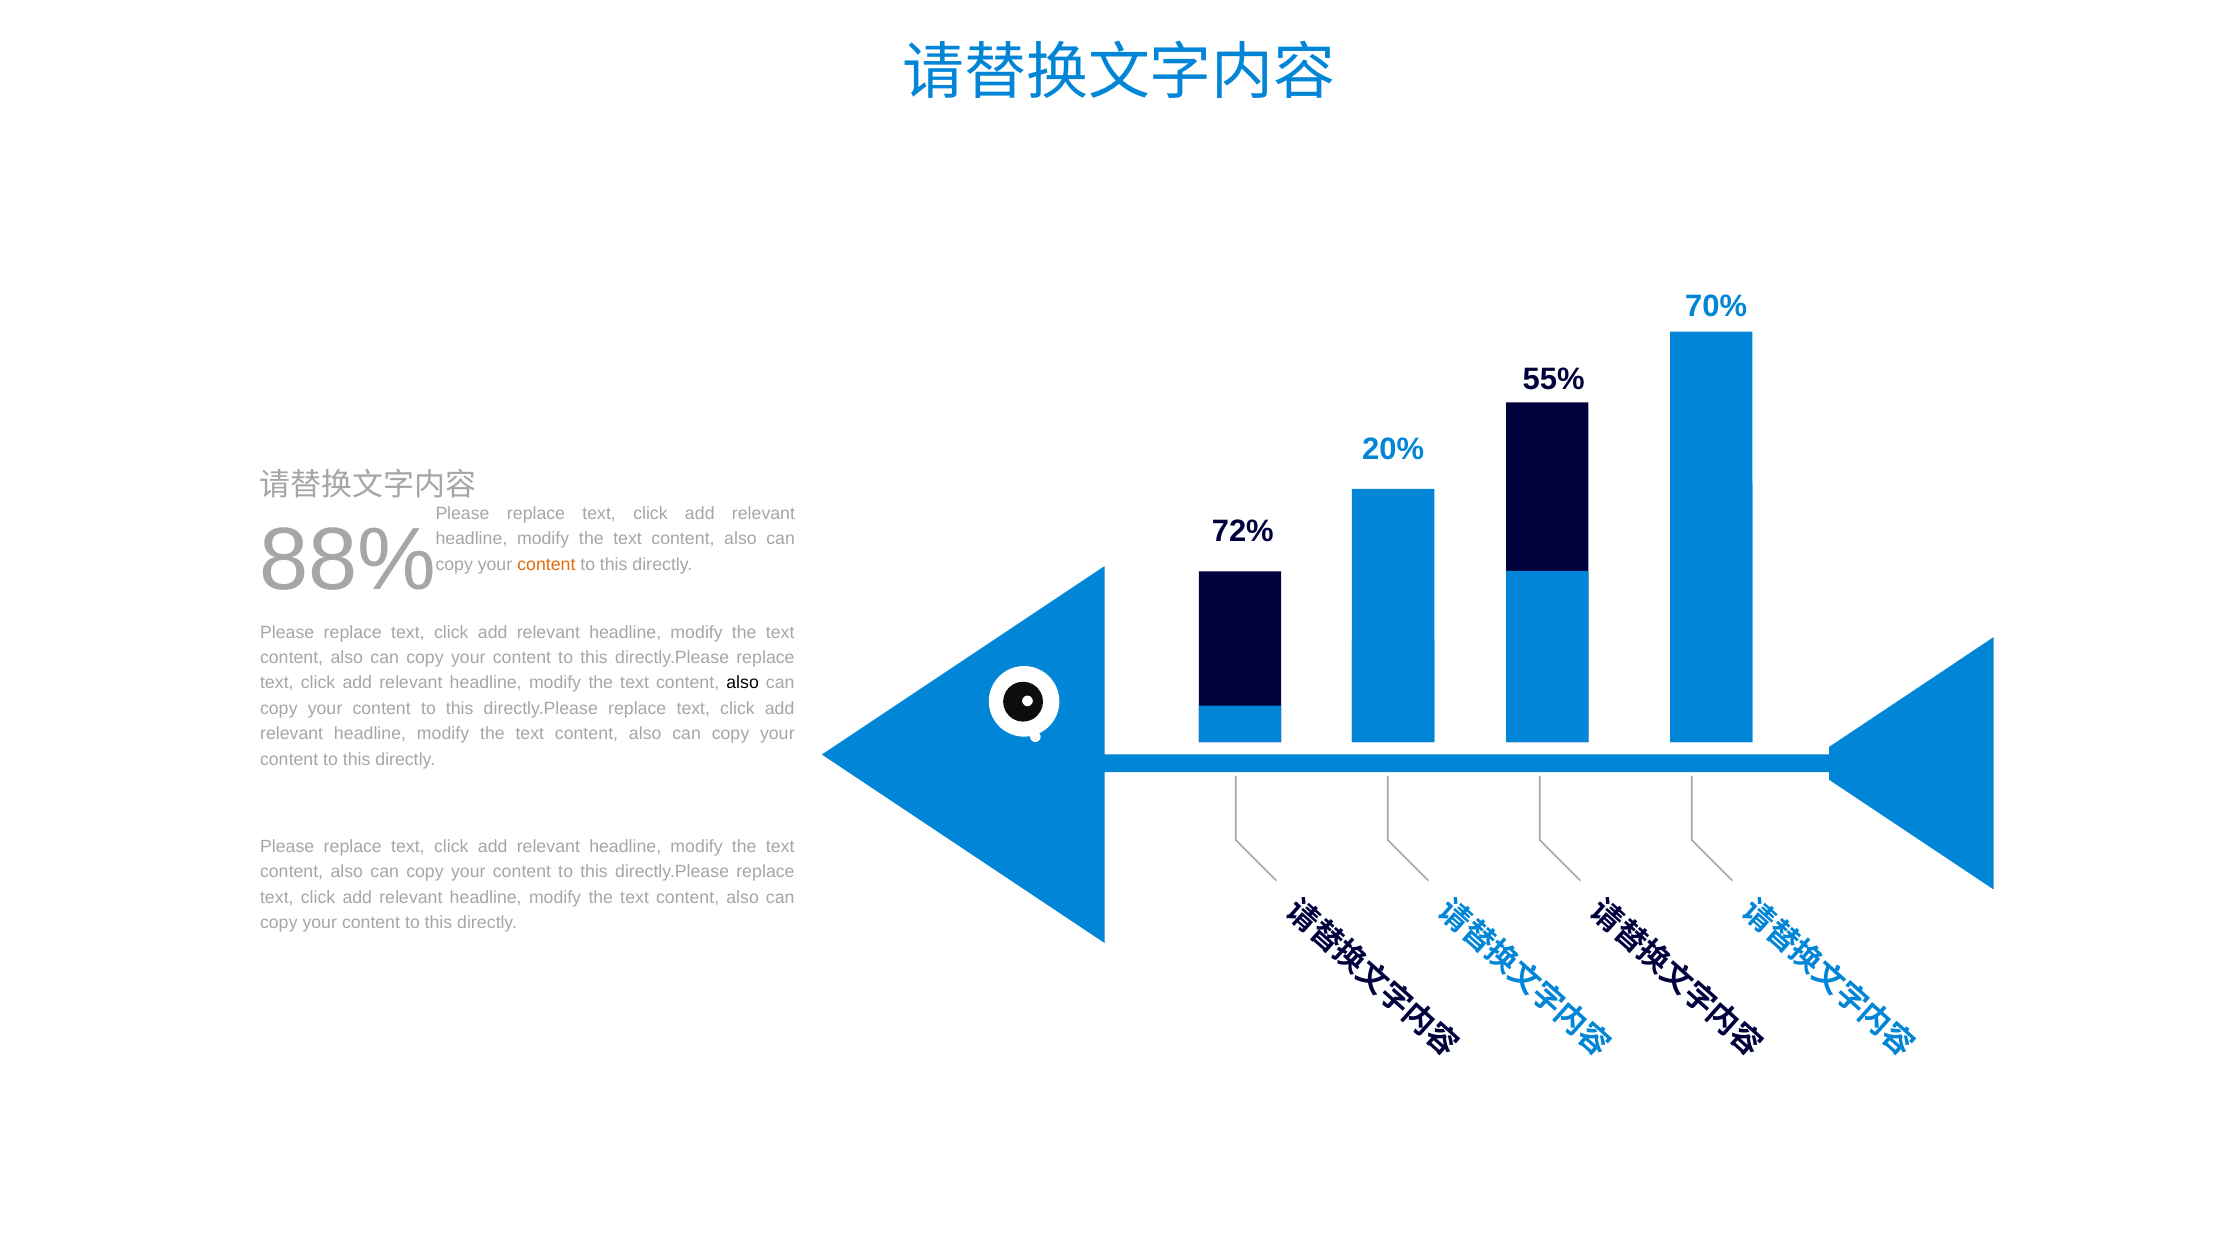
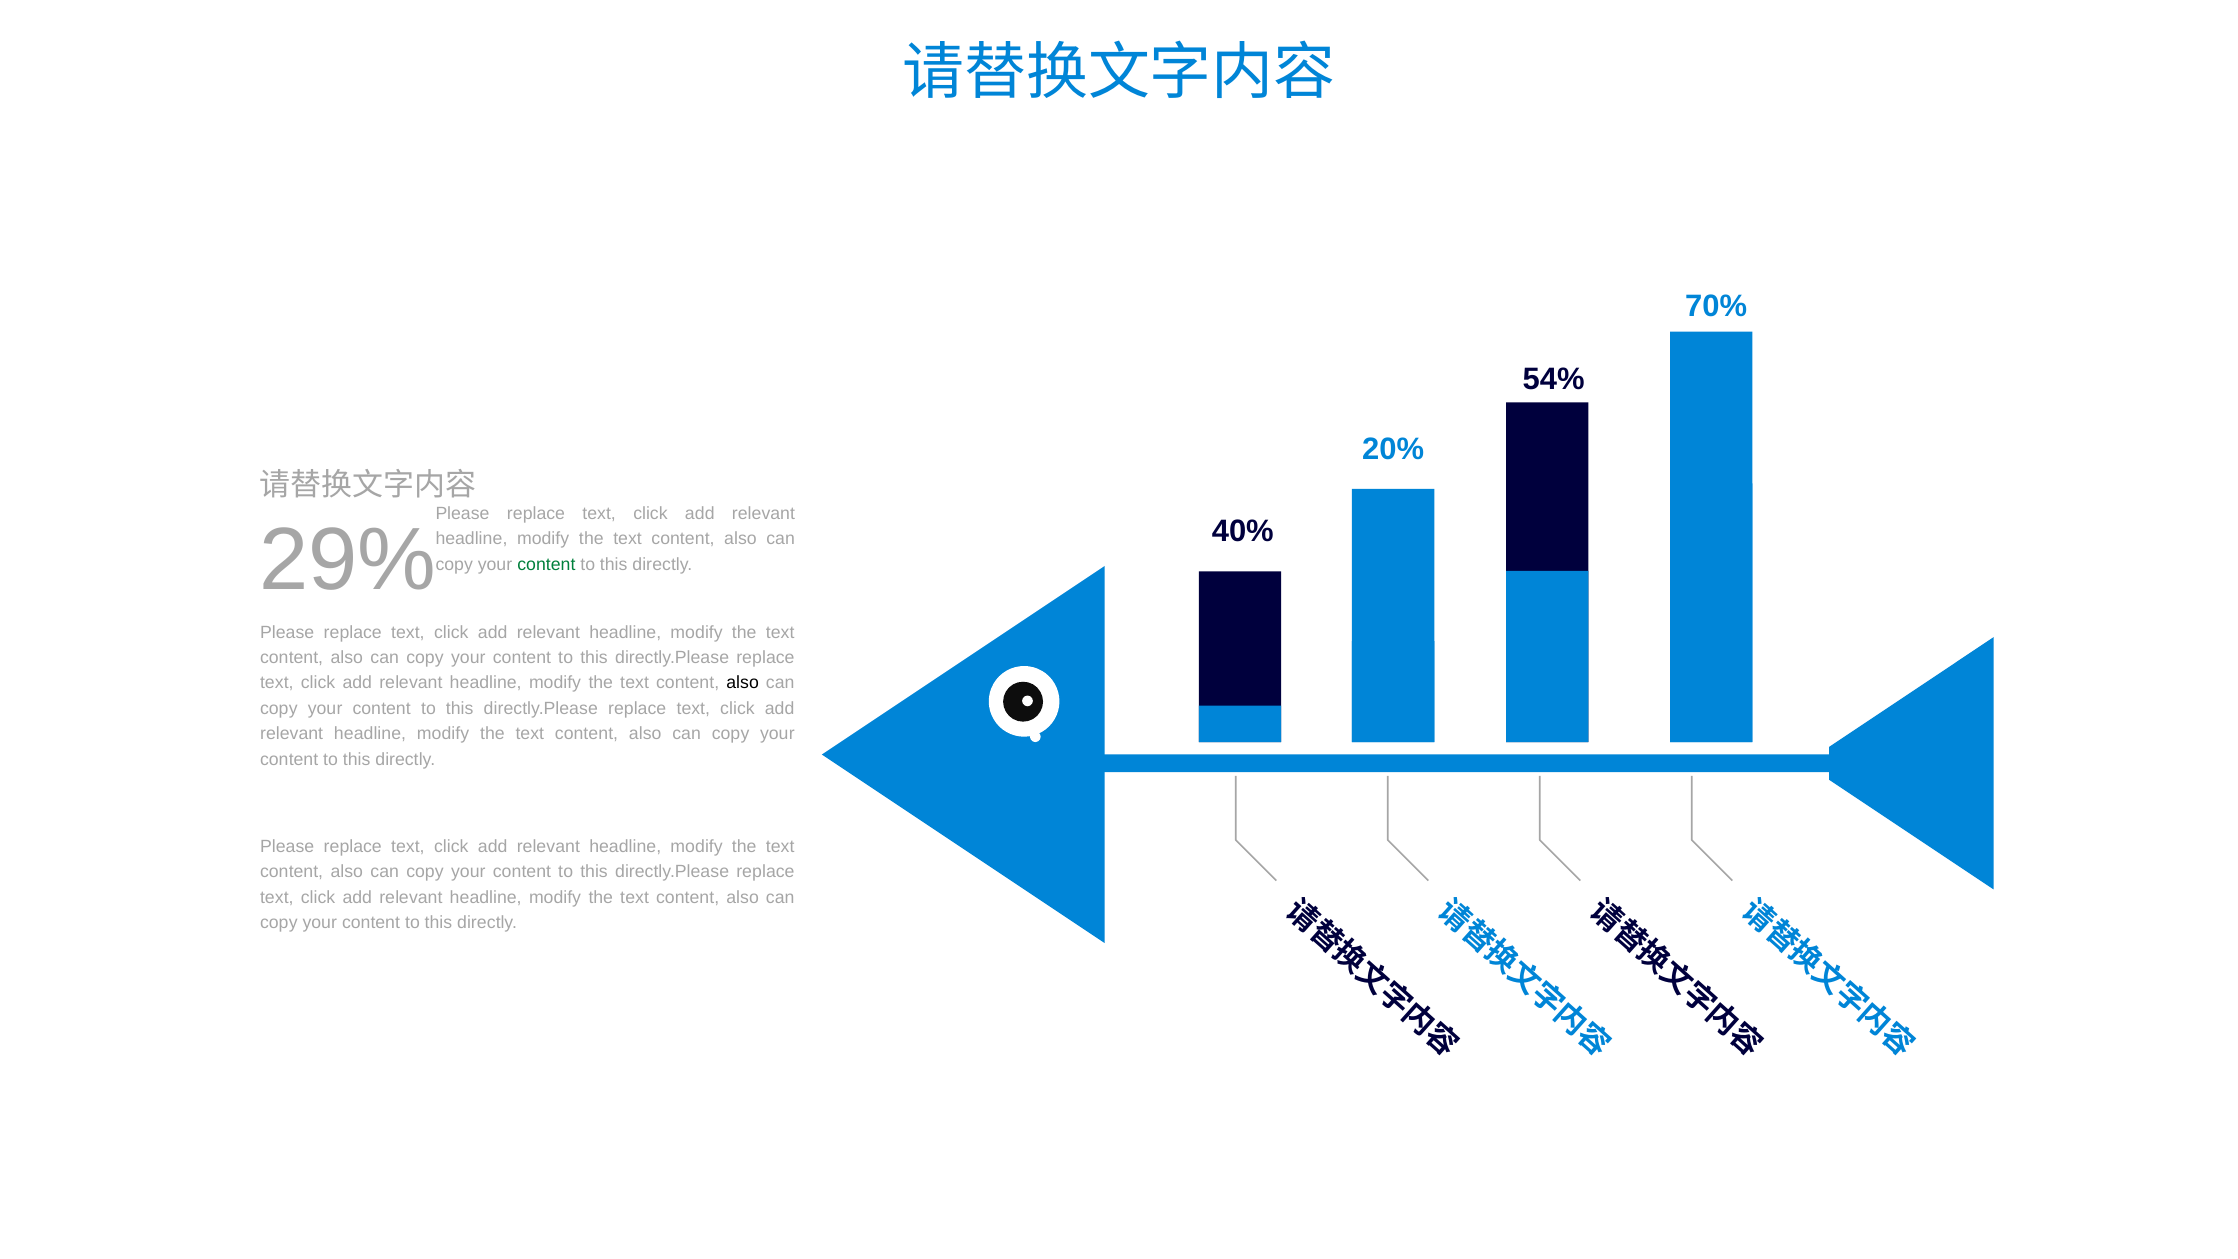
55%: 55% -> 54% (1554, 379)
72%: 72% -> 40% (1243, 531)
88%: 88% -> 29% (348, 561)
content colour: orange -> green (546, 564)
